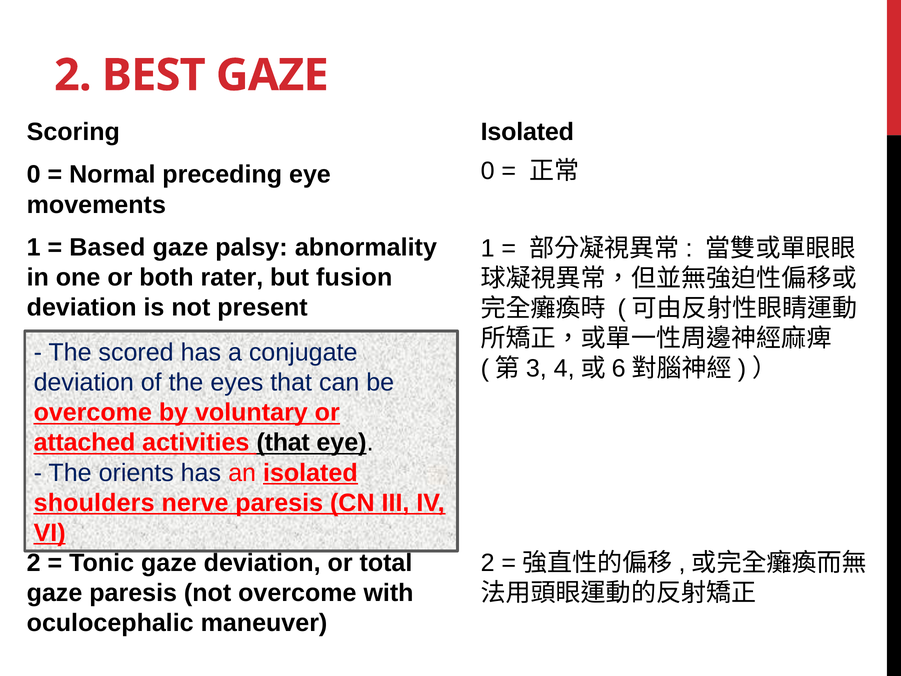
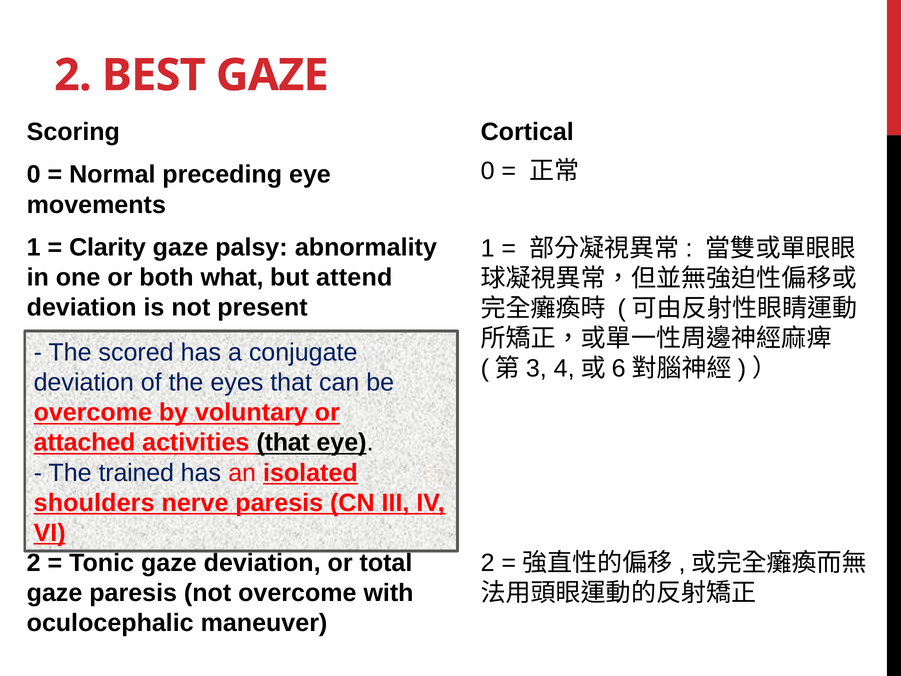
Isolated: Isolated -> Cortical (527, 132)
Based: Based -> Clarity (108, 247)
rater: rater -> what (232, 277)
fusion: fusion -> attend (354, 277)
orients: orients -> trained (136, 473)
